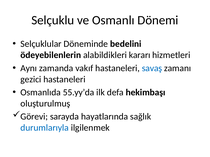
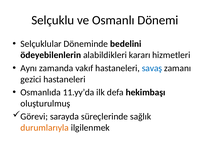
55.yy’da: 55.yy’da -> 11.yy’da (79, 93)
hayatlarında: hayatlarında -> süreçlerinde (105, 117)
durumlarıyla colour: blue -> orange (45, 128)
